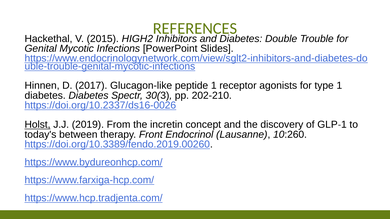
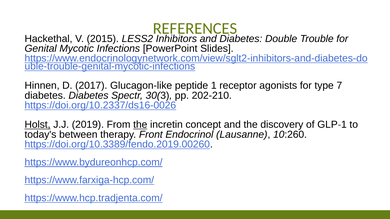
HIGH2: HIGH2 -> LESS2 (137, 39)
type 1: 1 -> 7 (339, 86)
the underline: none -> present (140, 125)
